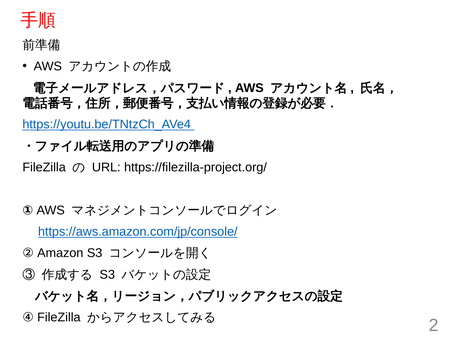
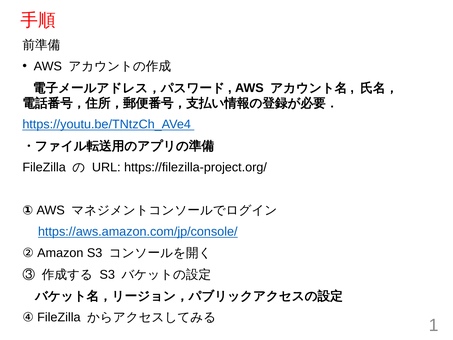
2: 2 -> 1 (434, 325)
